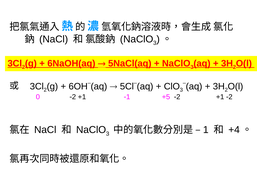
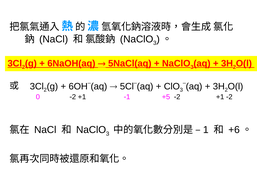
+4: +4 -> +6 (234, 130)
